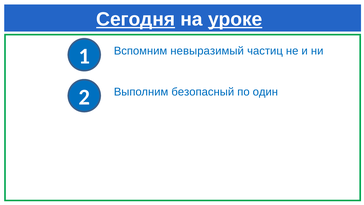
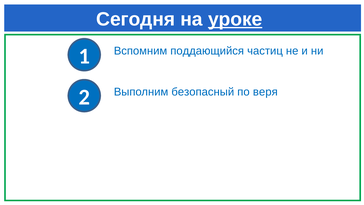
Сегодня underline: present -> none (136, 19)
невыразимый: невыразимый -> поддающийся (207, 51)
один: один -> веря (265, 92)
